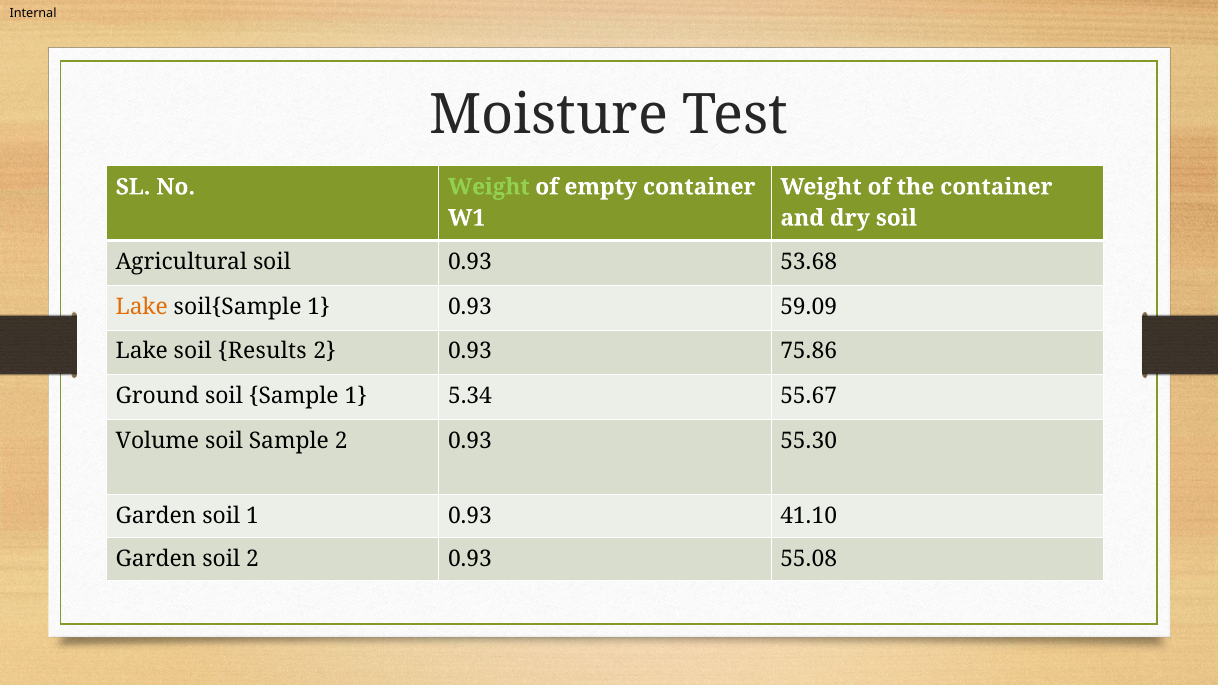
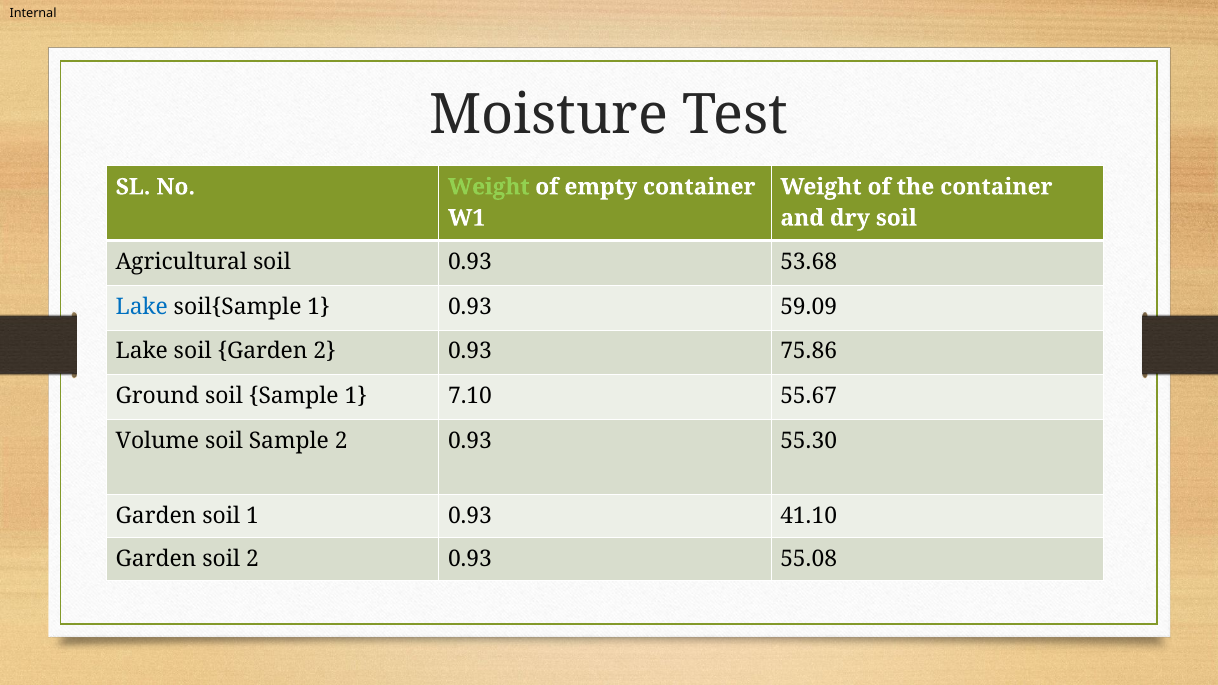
Lake colour: orange -> blue (142, 307)
soil Results: Results -> Garden (263, 351)
5.34: 5.34 -> 7.10 (470, 396)
